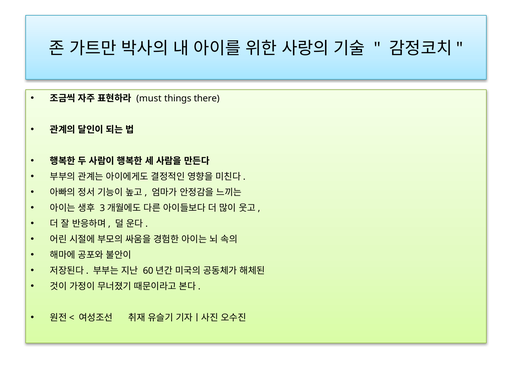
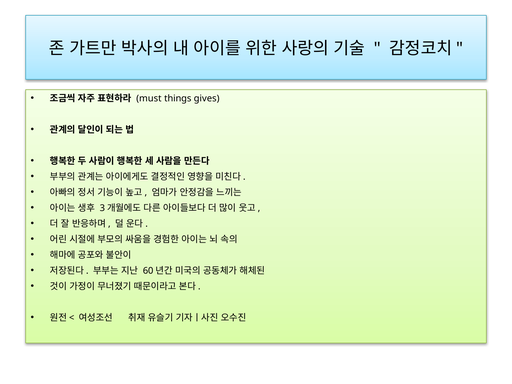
there: there -> gives (207, 98)
